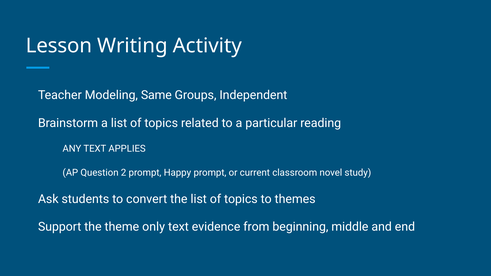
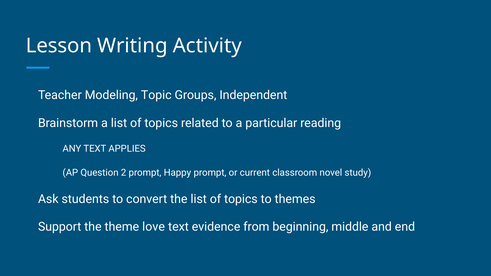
Same: Same -> Topic (156, 95)
only: only -> love (154, 227)
